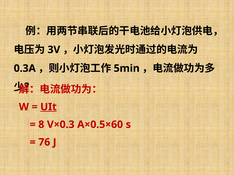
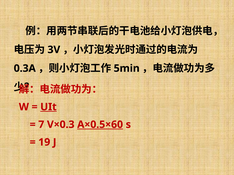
8: 8 -> 7 (41, 125)
A×0.5×60 underline: none -> present (100, 125)
76: 76 -> 19 (44, 143)
